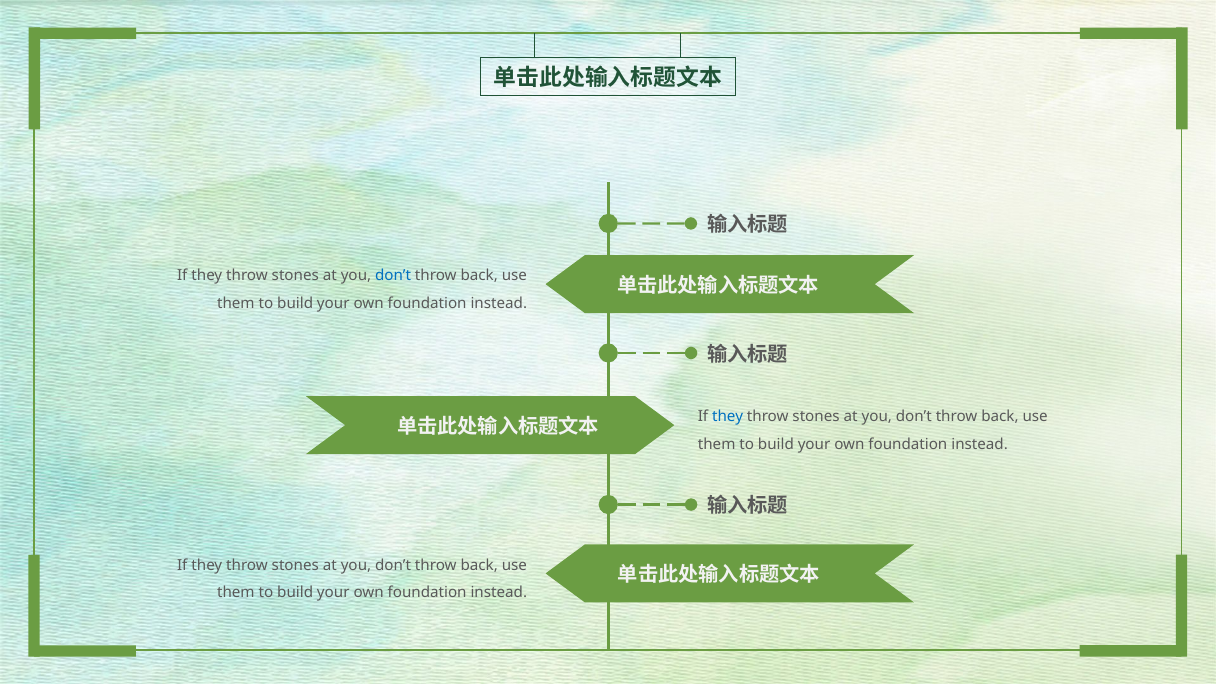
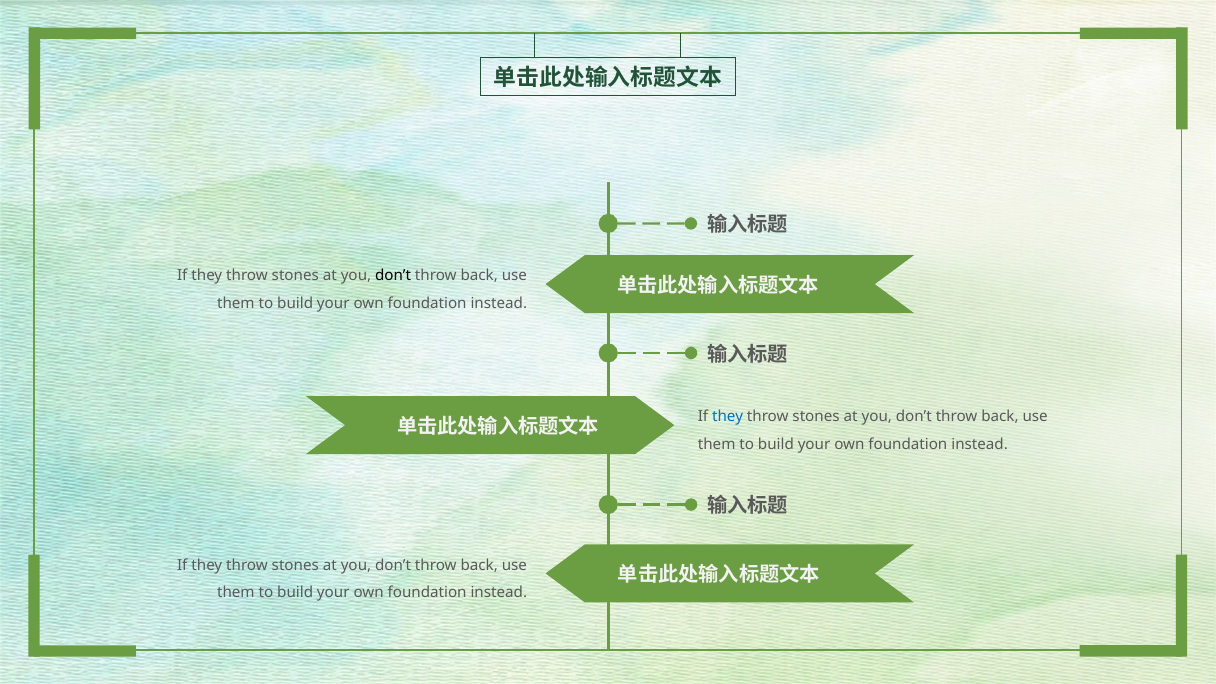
don’t colour: blue -> black (393, 276)
